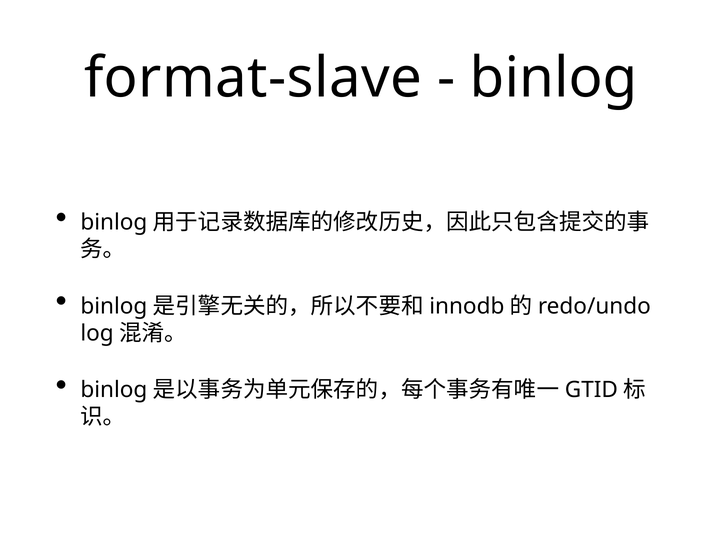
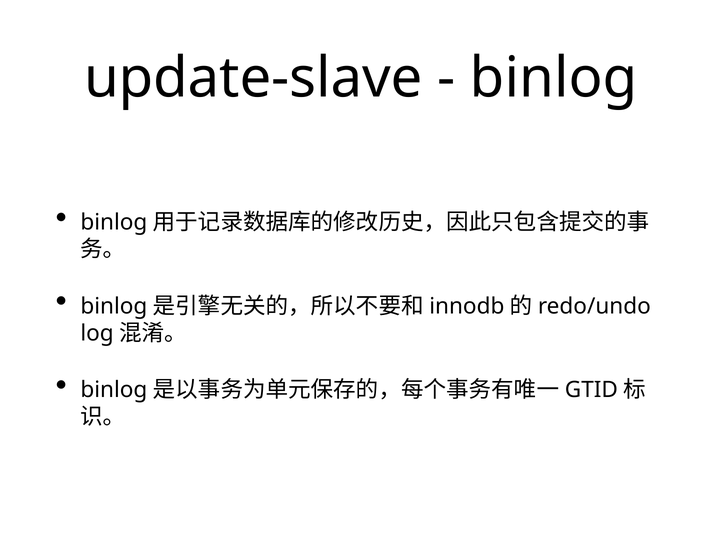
format-slave: format-slave -> update-slave (253, 78)
